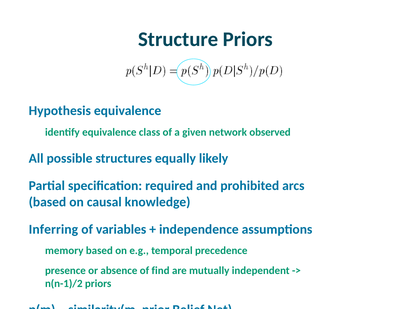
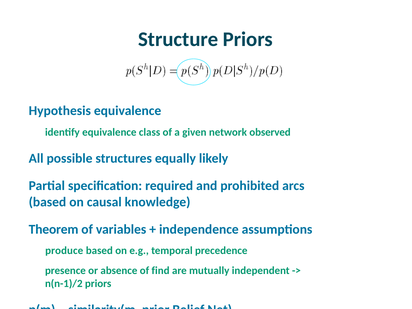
Inferring: Inferring -> Theorem (54, 229)
memory: memory -> produce (64, 251)
